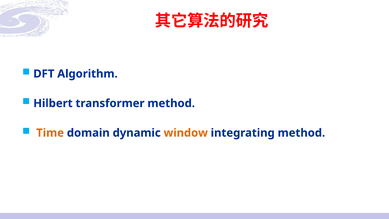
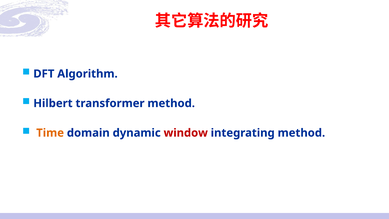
window colour: orange -> red (186, 133)
